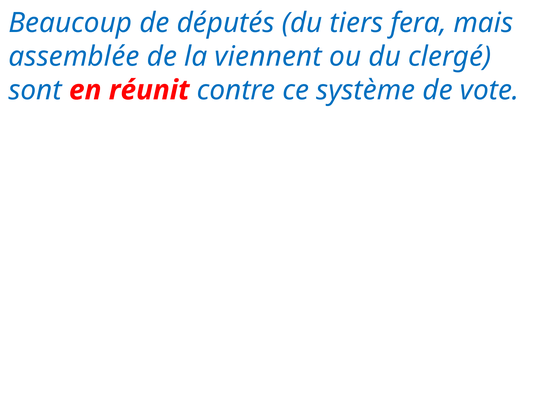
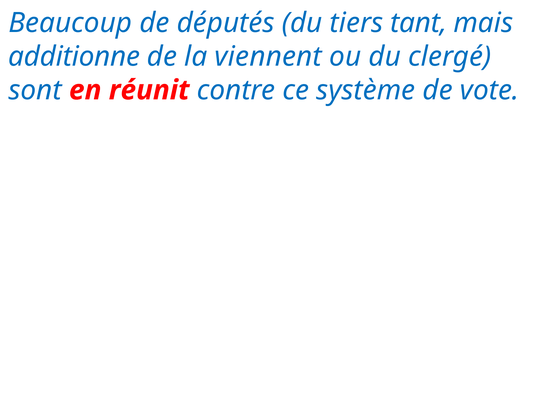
fera: fera -> tant (419, 23)
assemblée: assemblée -> additionne (74, 57)
